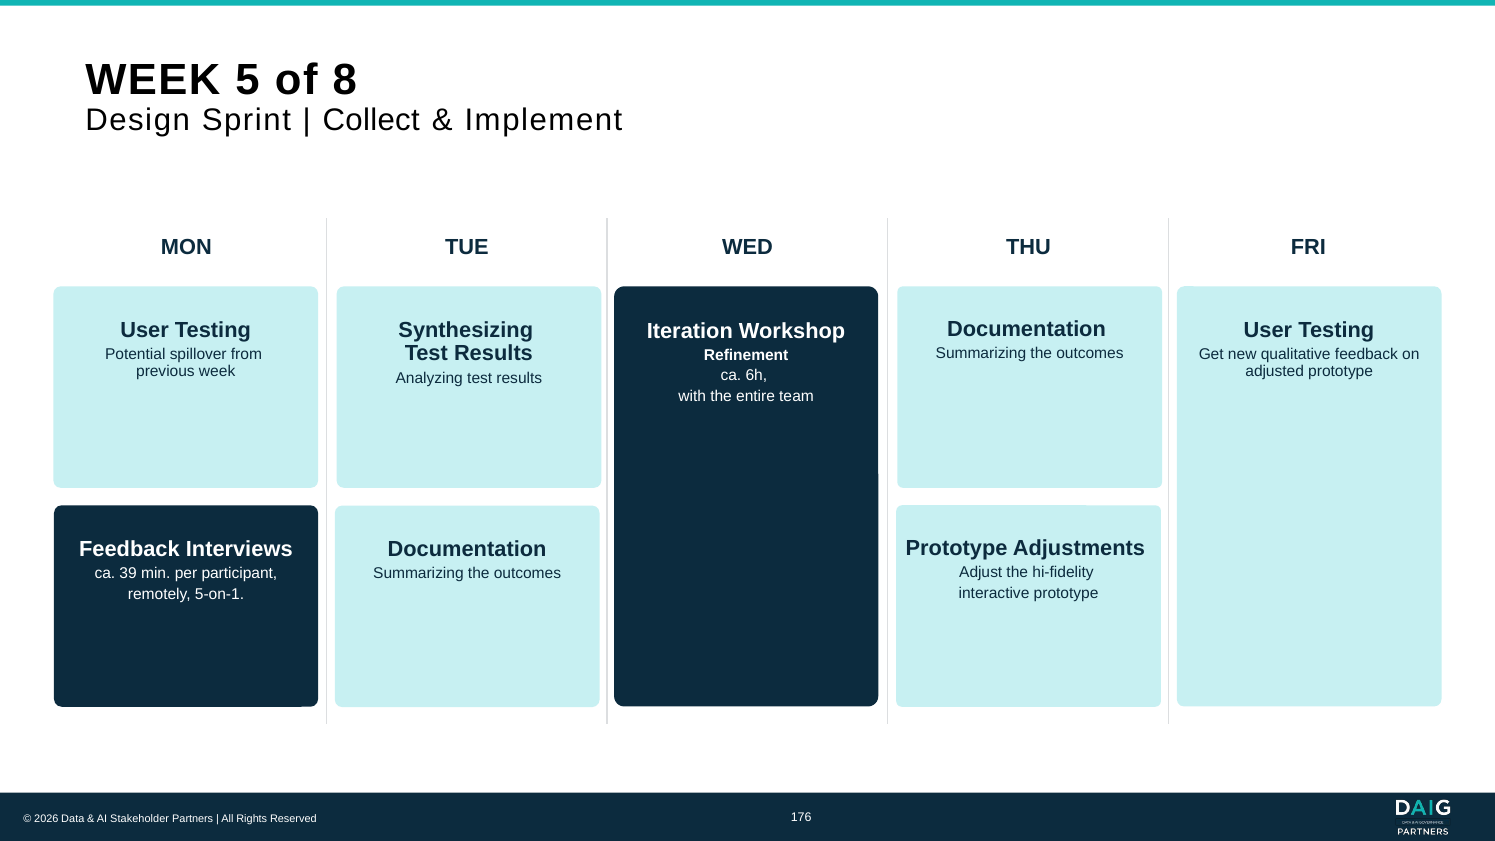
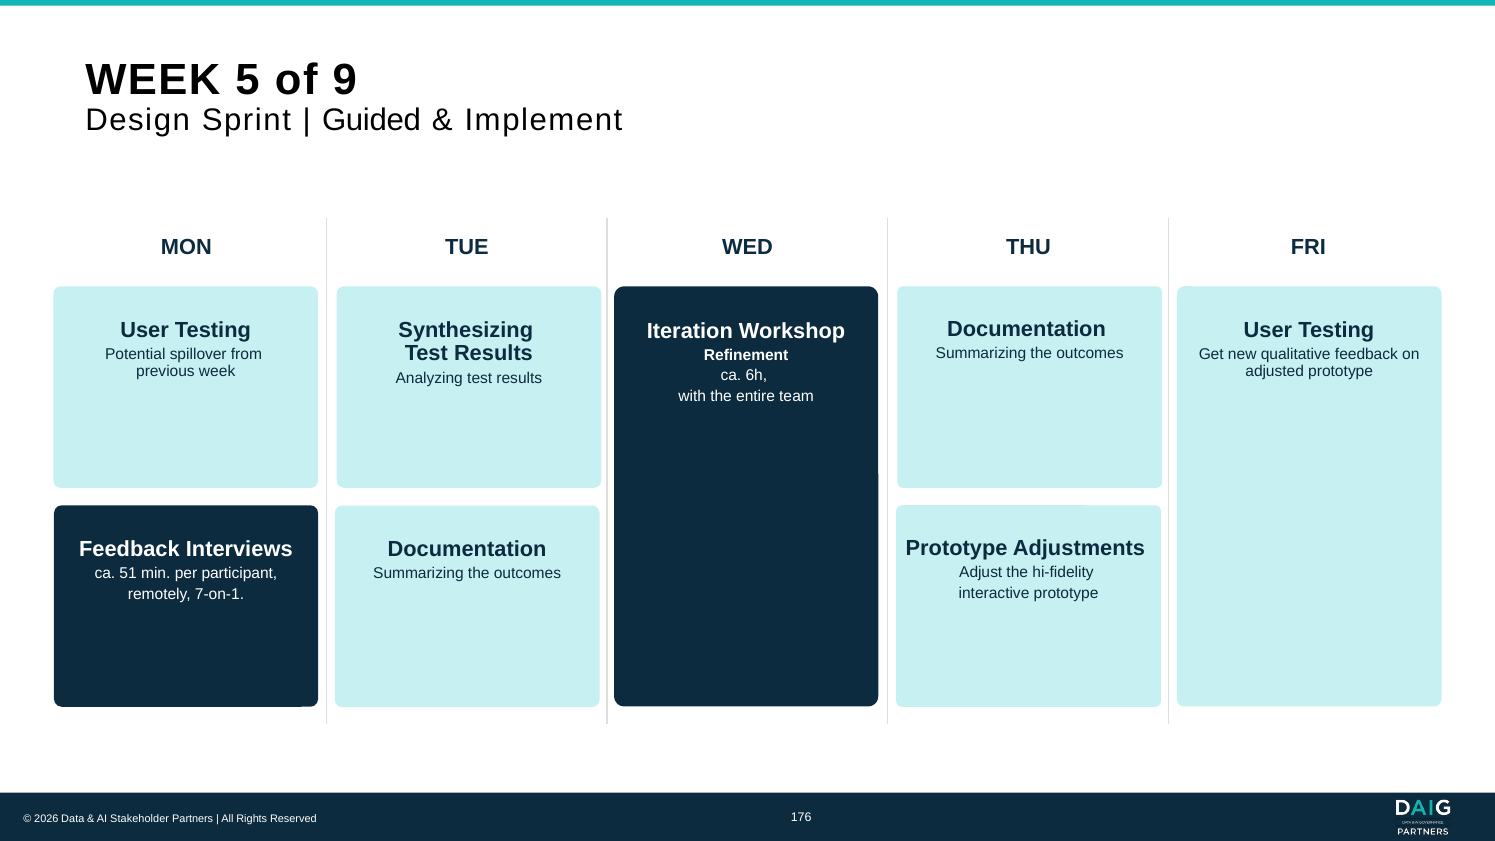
8: 8 -> 9 (345, 80)
Collect: Collect -> Guided (372, 121)
39: 39 -> 51 (128, 573)
5-on-1: 5-on-1 -> 7-on-1 (220, 594)
